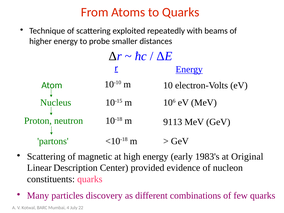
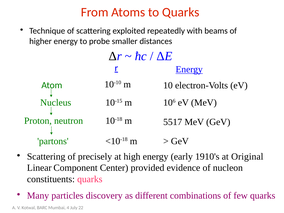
9113: 9113 -> 5517 (173, 122)
magnetic: magnetic -> precisely (95, 156)
1983's: 1983's -> 1910's (207, 156)
Description: Description -> Component (76, 168)
